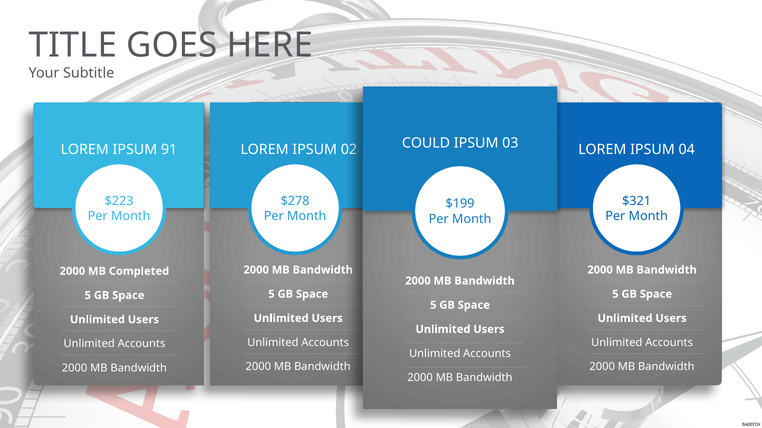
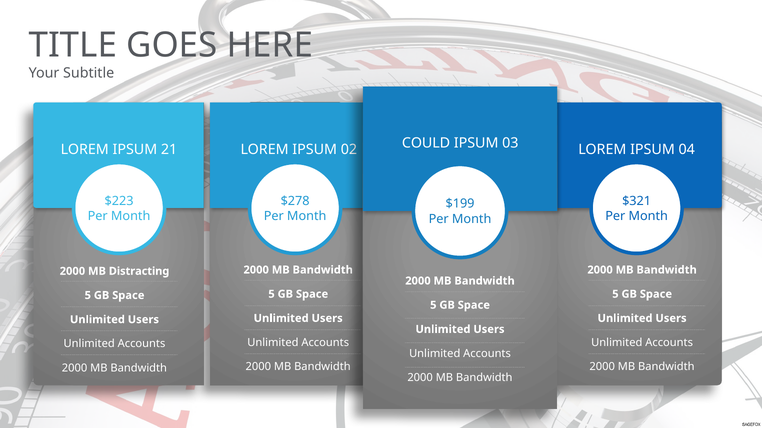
91: 91 -> 21 (169, 150)
Completed: Completed -> Distracting (139, 272)
